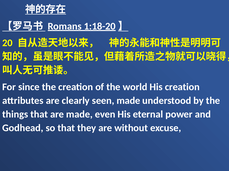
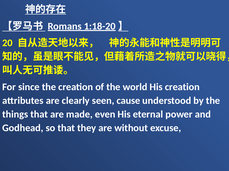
seen made: made -> cause (128, 101)
